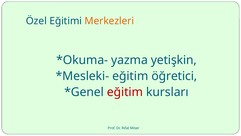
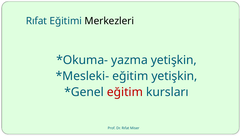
Özel: Özel -> Rıfat (36, 21)
Merkezleri colour: orange -> black (109, 21)
eğitim öğretici: öğretici -> yetişkin (174, 76)
